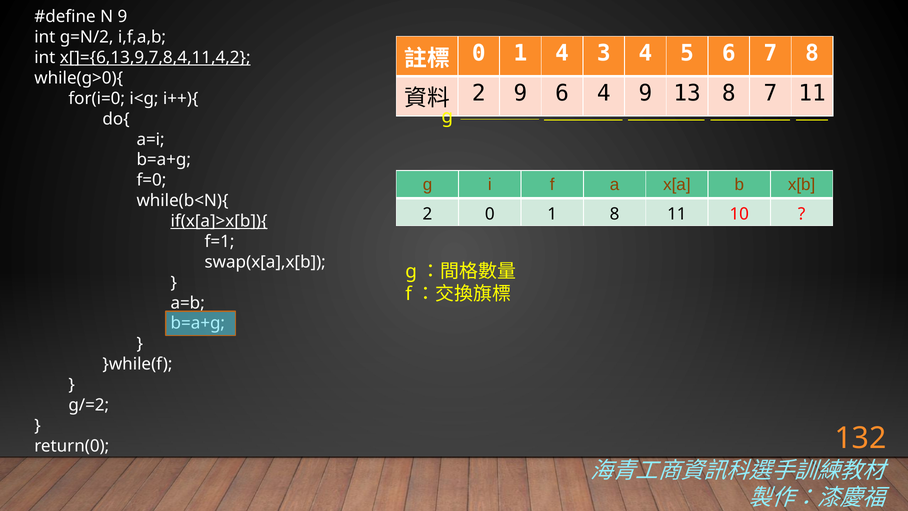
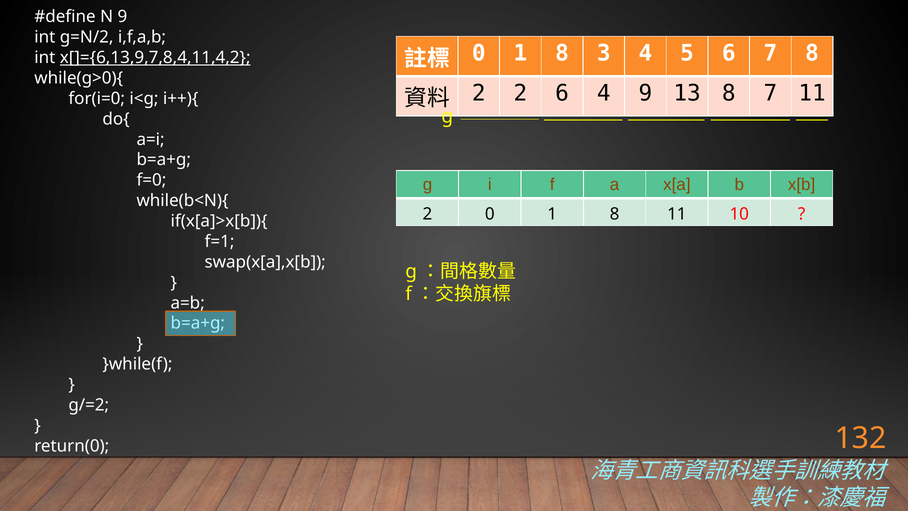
4: 4 -> 8 (562, 53)
2 9: 9 -> 2 (520, 93)
if(x[a]>x[b]){ underline: present -> none (219, 221)
